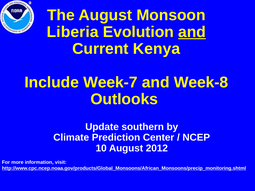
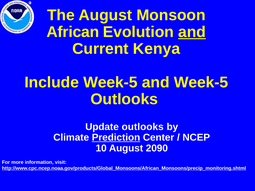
Liberia: Liberia -> African (73, 32)
Include Week-7: Week-7 -> Week-5 (110, 83)
and Week-8: Week-8 -> Week-5 (201, 83)
Update southern: southern -> outlooks (143, 127)
Prediction underline: none -> present (116, 138)
2012: 2012 -> 2090 (157, 148)
